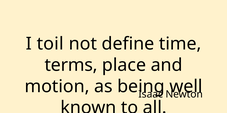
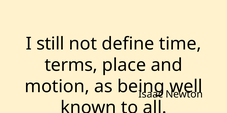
toil: toil -> still (50, 44)
